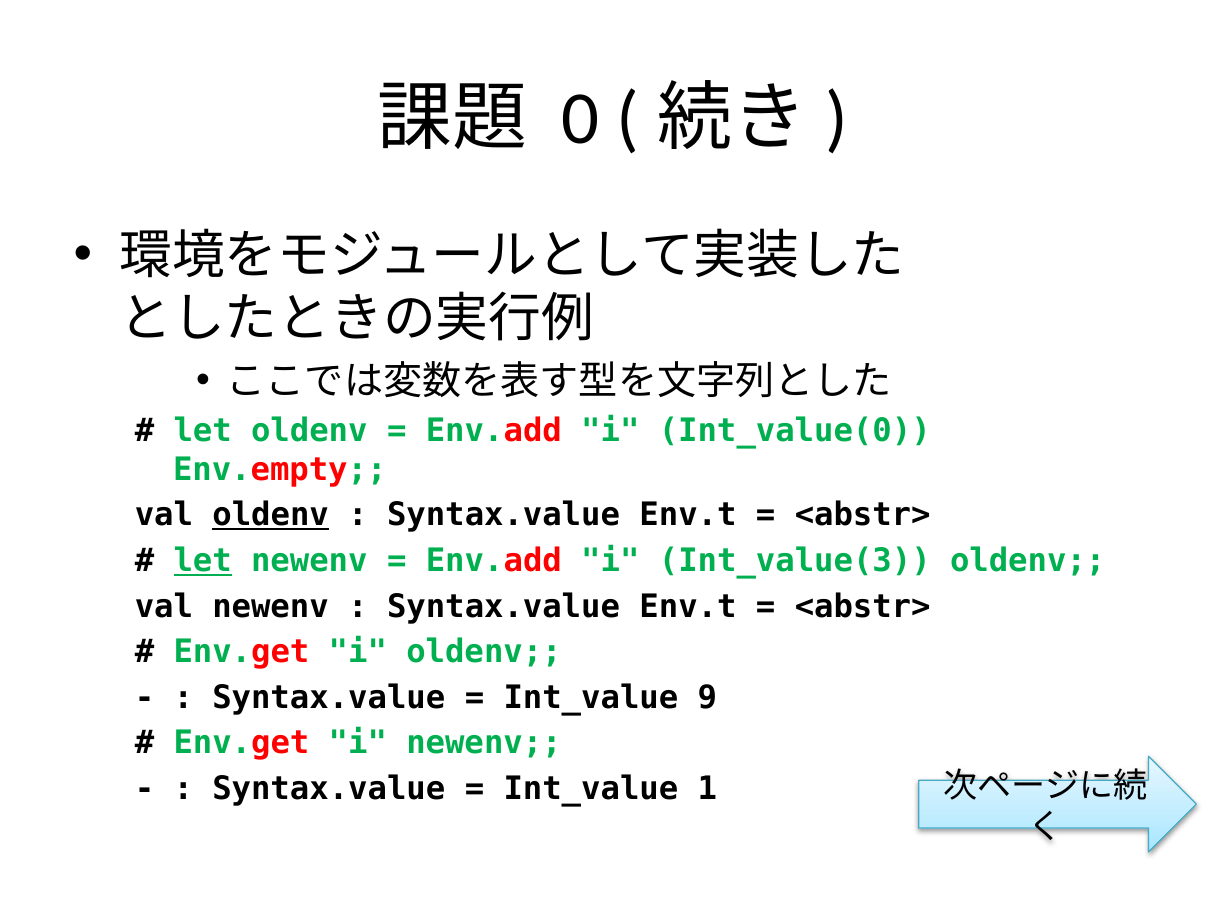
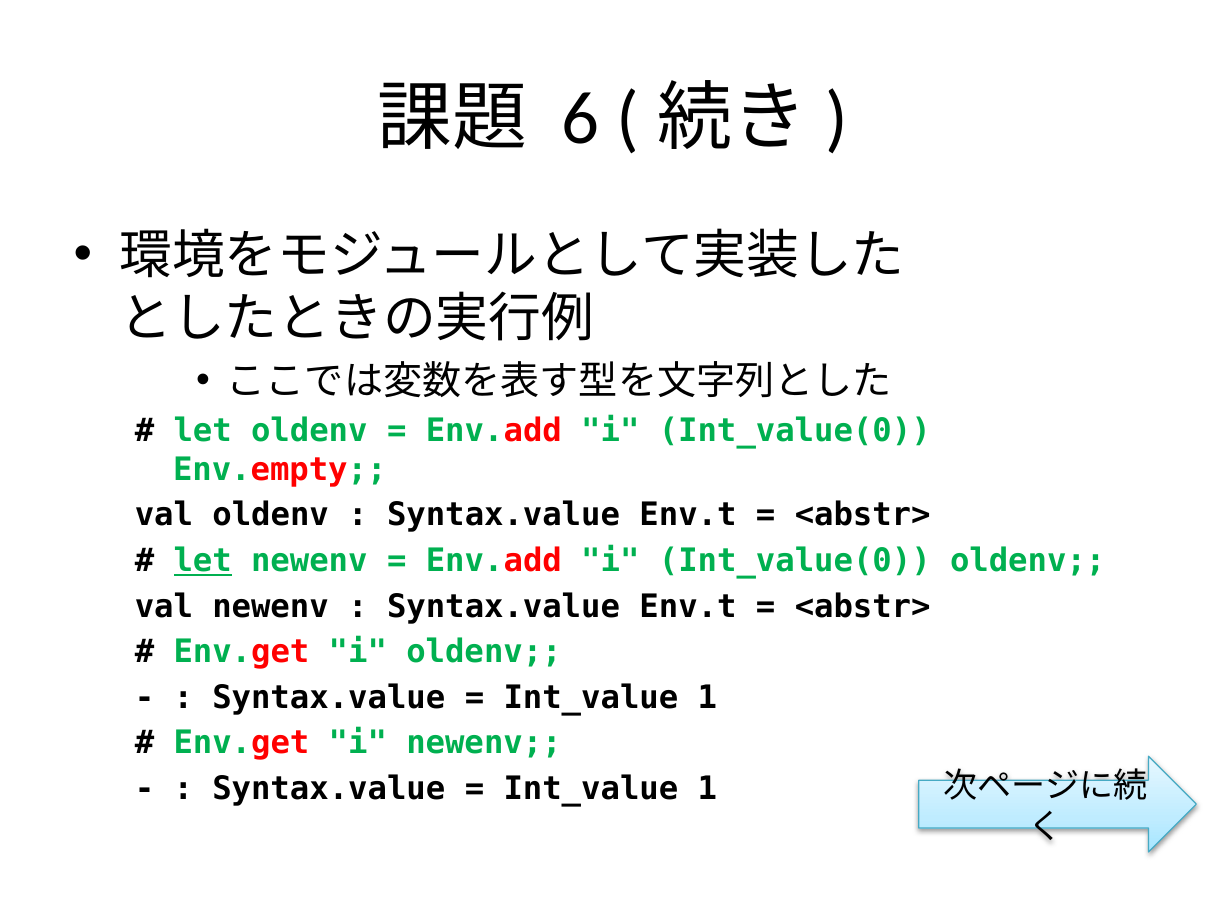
0: 0 -> 6 (581, 119)
oldenv underline: present -> none (271, 515)
Int_value(3: Int_value(3 -> Int_value(0 (795, 561)
9: 9 -> 1 (707, 697)
